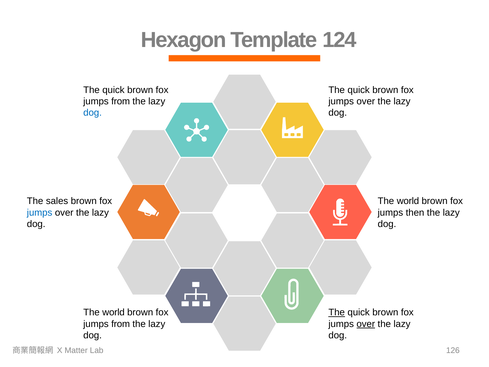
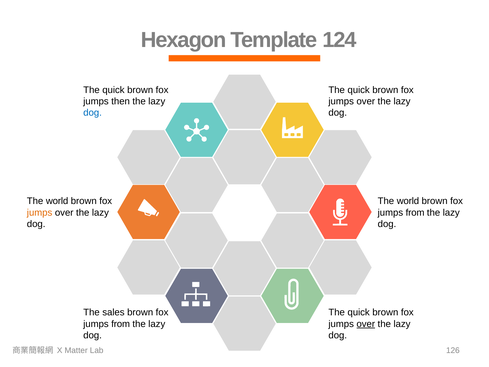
from: from -> then (121, 101)
sales: sales -> world (57, 201)
jumps colour: blue -> orange (40, 212)
then: then -> from (415, 212)
world: world -> sales (113, 312)
The underline: present -> none (337, 312)
